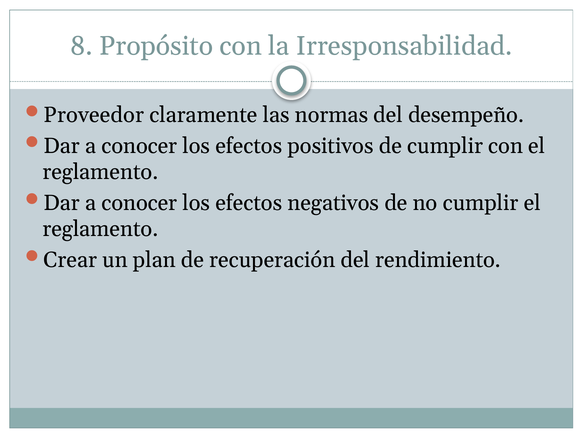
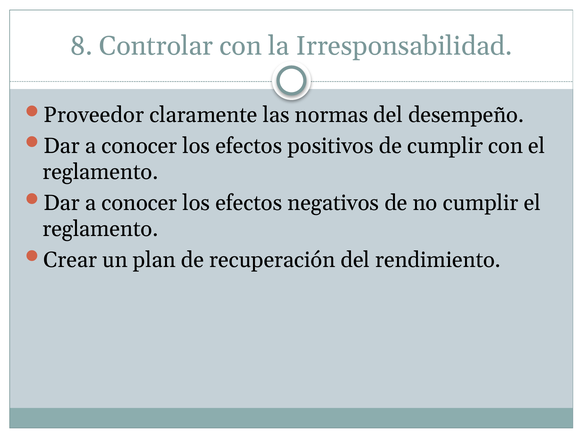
Propósito: Propósito -> Controlar (156, 46)
